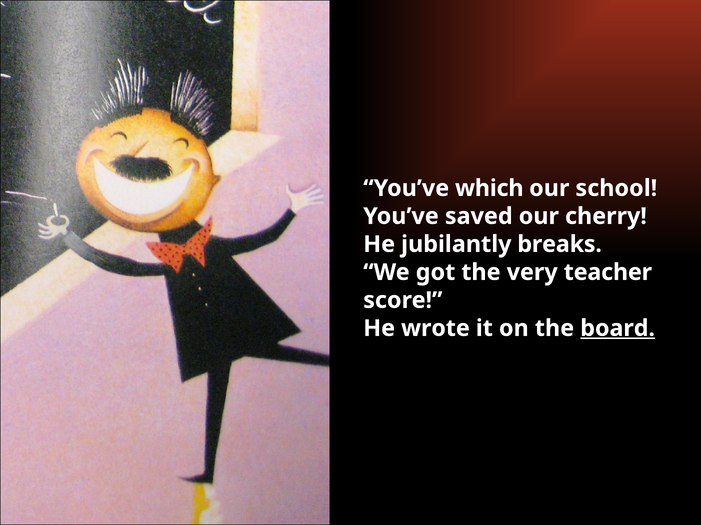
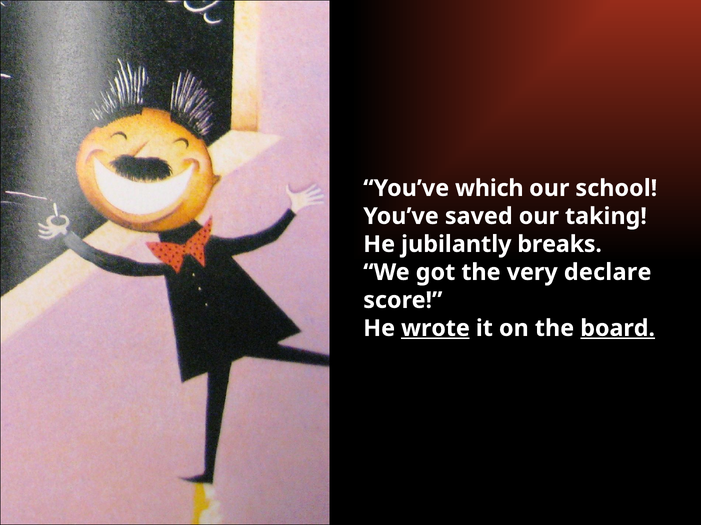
cherry: cherry -> taking (606, 217)
teacher: teacher -> declare (608, 273)
wrote underline: none -> present (435, 329)
